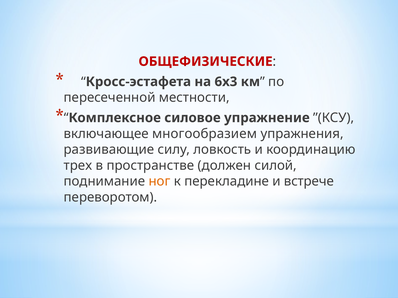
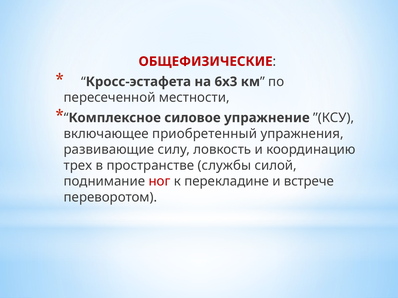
многообразием: многообразием -> приобретенный (205, 134)
должен: должен -> службы (224, 166)
ног colour: orange -> red (160, 182)
